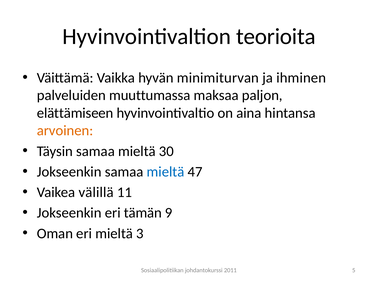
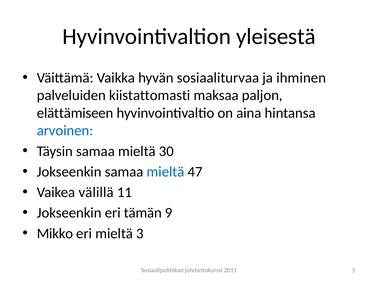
teorioita: teorioita -> yleisestä (276, 37)
minimiturvan: minimiturvan -> sosiaaliturvaa (218, 78)
muuttumassa: muuttumassa -> kiistattomasti (150, 96)
arvoinen colour: orange -> blue (65, 131)
Oman: Oman -> Mikko (55, 234)
